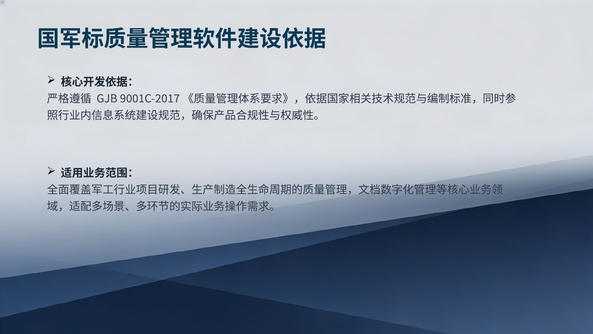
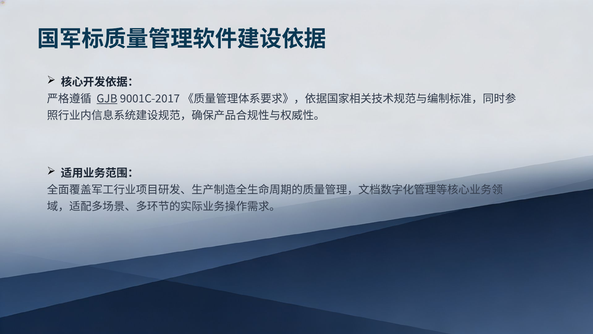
GJB underline: none -> present (107, 99)
